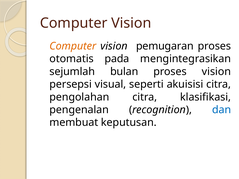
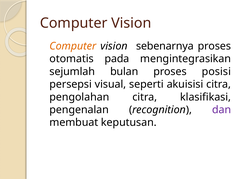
pemugaran: pemugaran -> sebenarnya (165, 46)
proses vision: vision -> posisi (216, 72)
dan colour: blue -> purple (222, 110)
